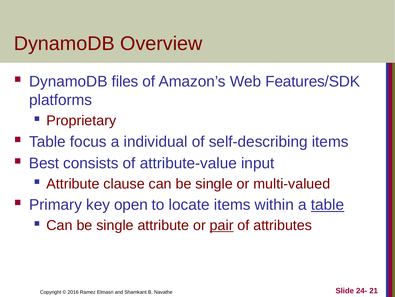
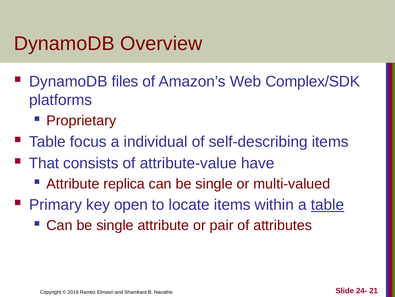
Features/SDK: Features/SDK -> Complex/SDK (313, 81)
Best: Best -> That (44, 163)
input: input -> have (258, 163)
clause: clause -> replica (124, 183)
pair underline: present -> none (222, 225)
